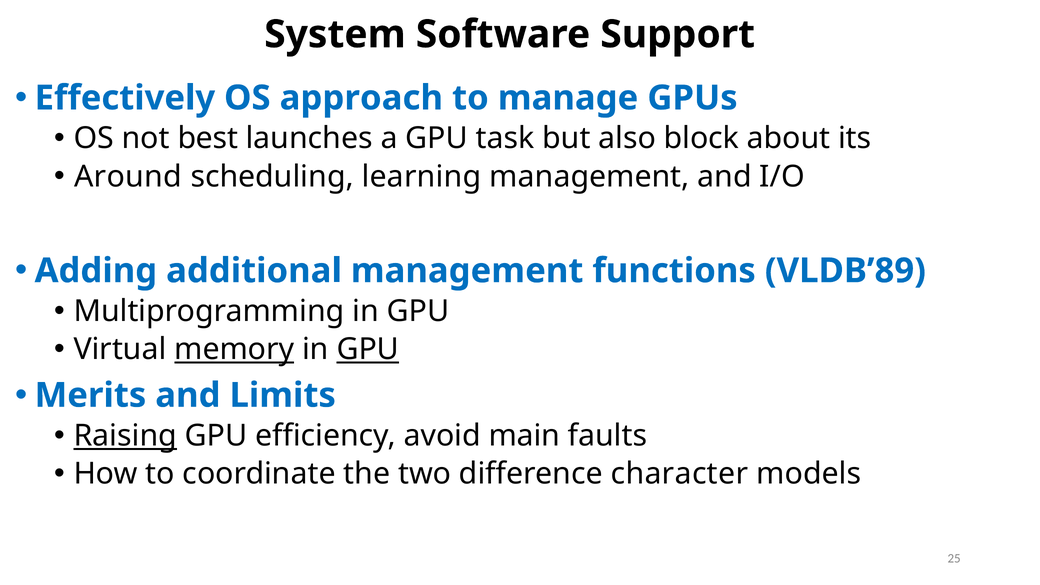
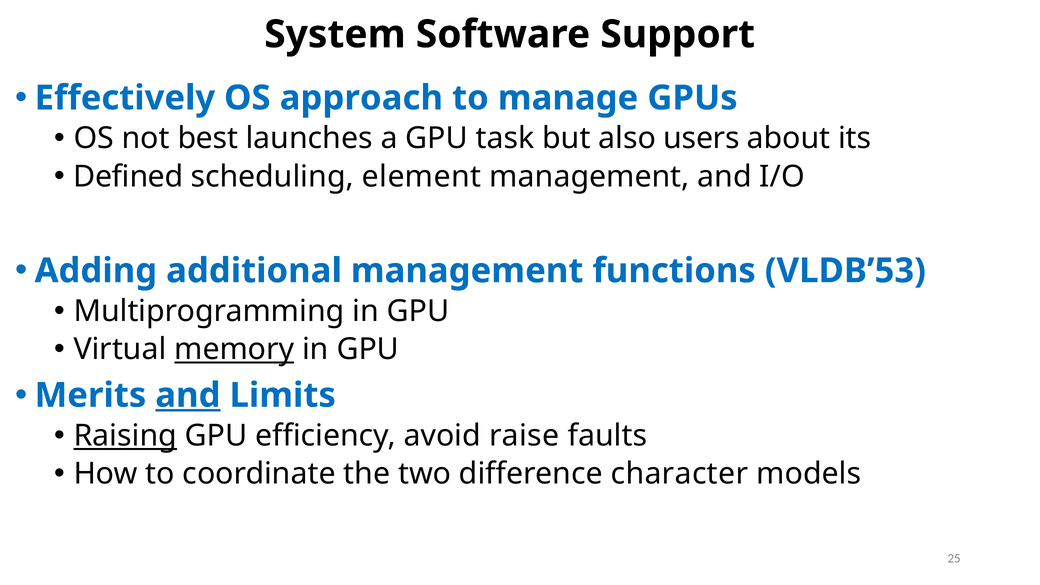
block: block -> users (702, 138)
Around: Around -> Defined (128, 177)
learning: learning -> element (422, 177)
VLDB’89: VLDB’89 -> VLDB’53 (845, 271)
GPU underline: present -> none (368, 349)
and underline: none -> present (188, 395)
main: main -> raise (524, 436)
